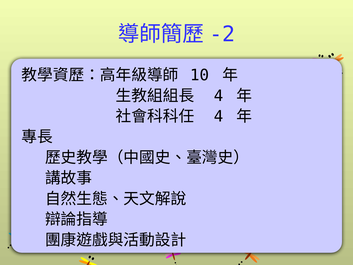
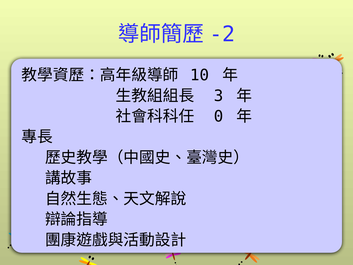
4: 4 -> 3 (218, 96)
4: 4 -> 0 (218, 116)
